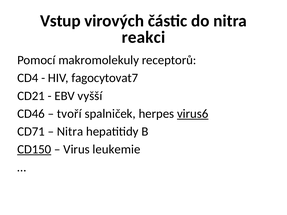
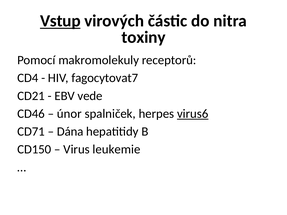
Vstup underline: none -> present (60, 21)
reakci: reakci -> toxiny (144, 37)
vyšší: vyšší -> vede (90, 96)
tvoří: tvoří -> únor (69, 114)
Nitra: Nitra -> Dána (70, 132)
CD150 underline: present -> none (34, 150)
